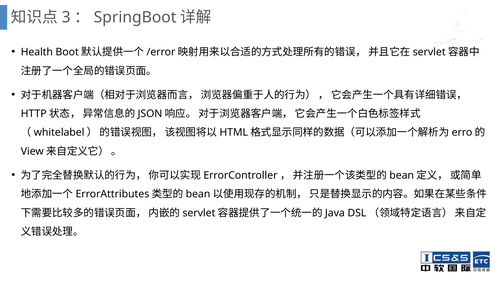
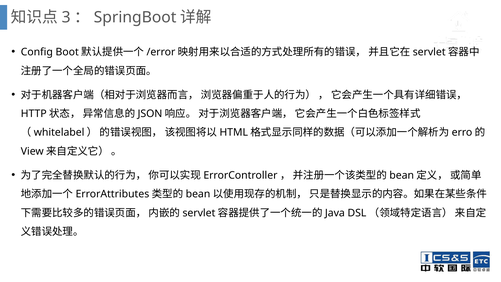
Health: Health -> Config (37, 52)
